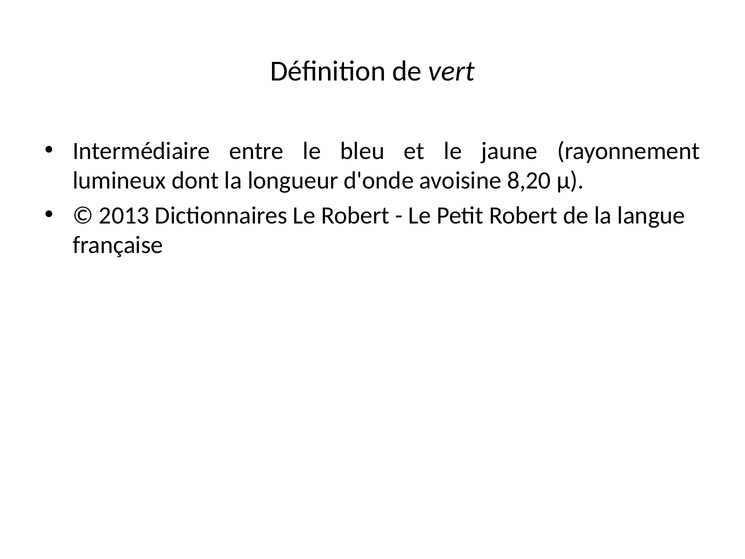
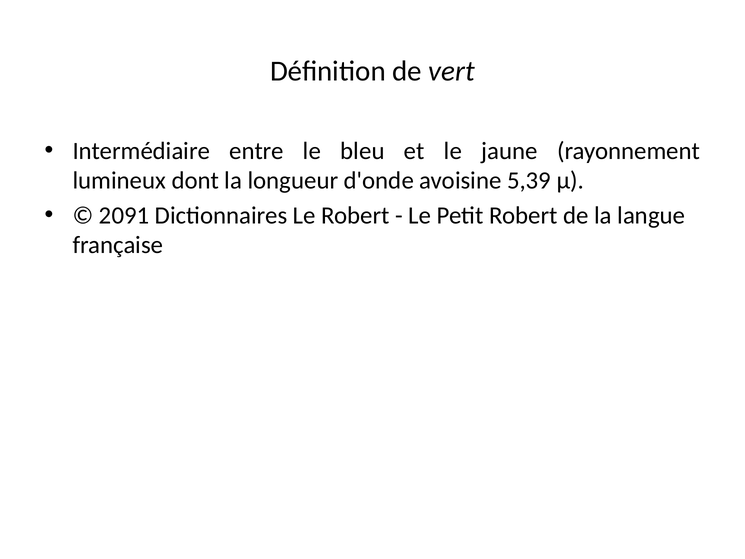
8,20: 8,20 -> 5,39 (529, 181)
2013: 2013 -> 2091 (124, 215)
